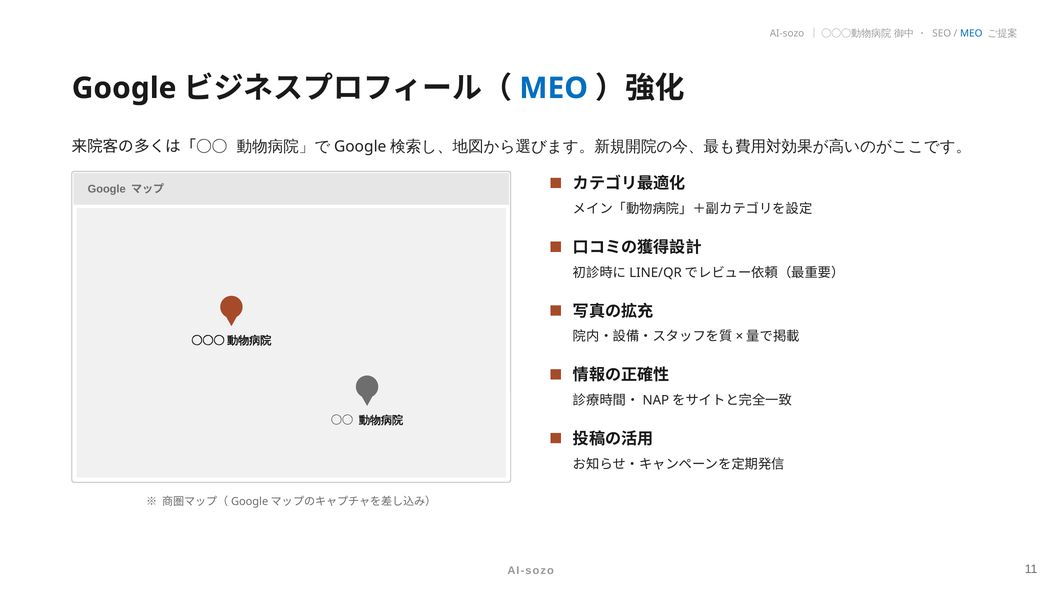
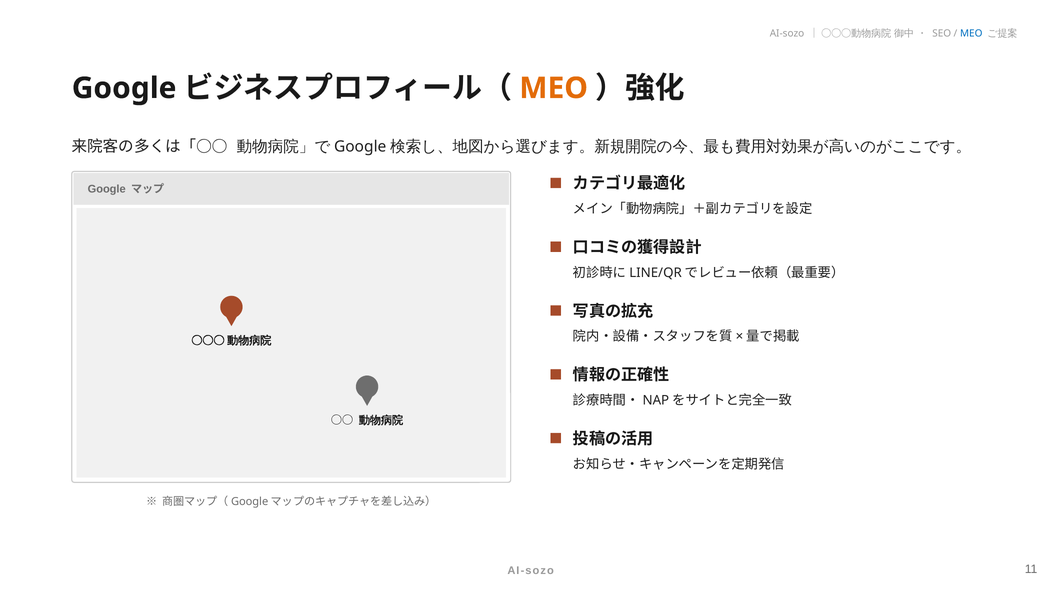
MEO colour: blue -> orange (554, 88)
